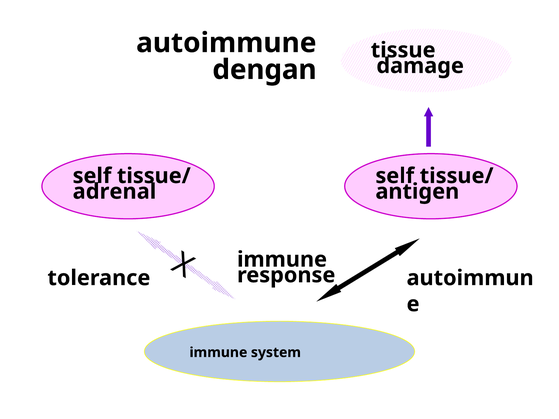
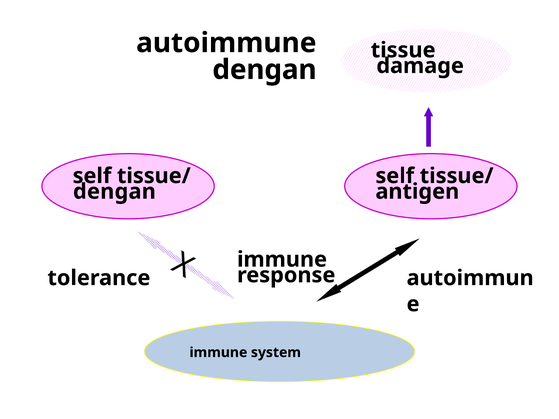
adrenal: adrenal -> dengan (114, 192)
